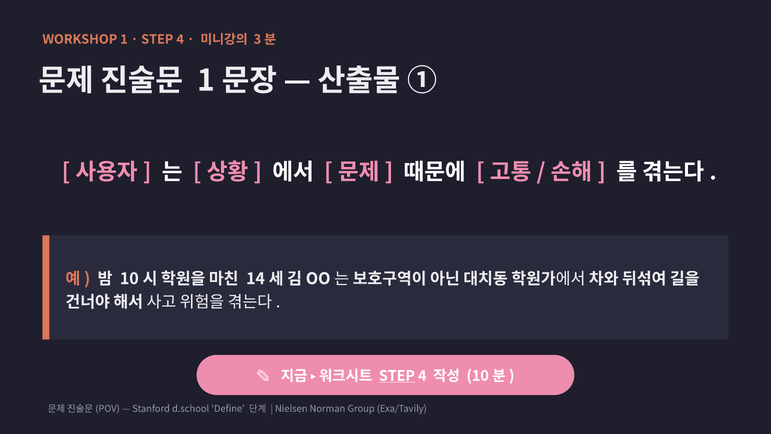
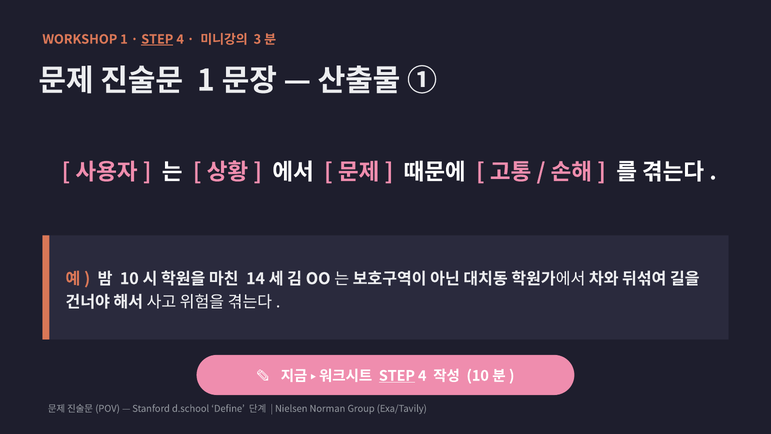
STEP underline: none -> present (157, 39)
